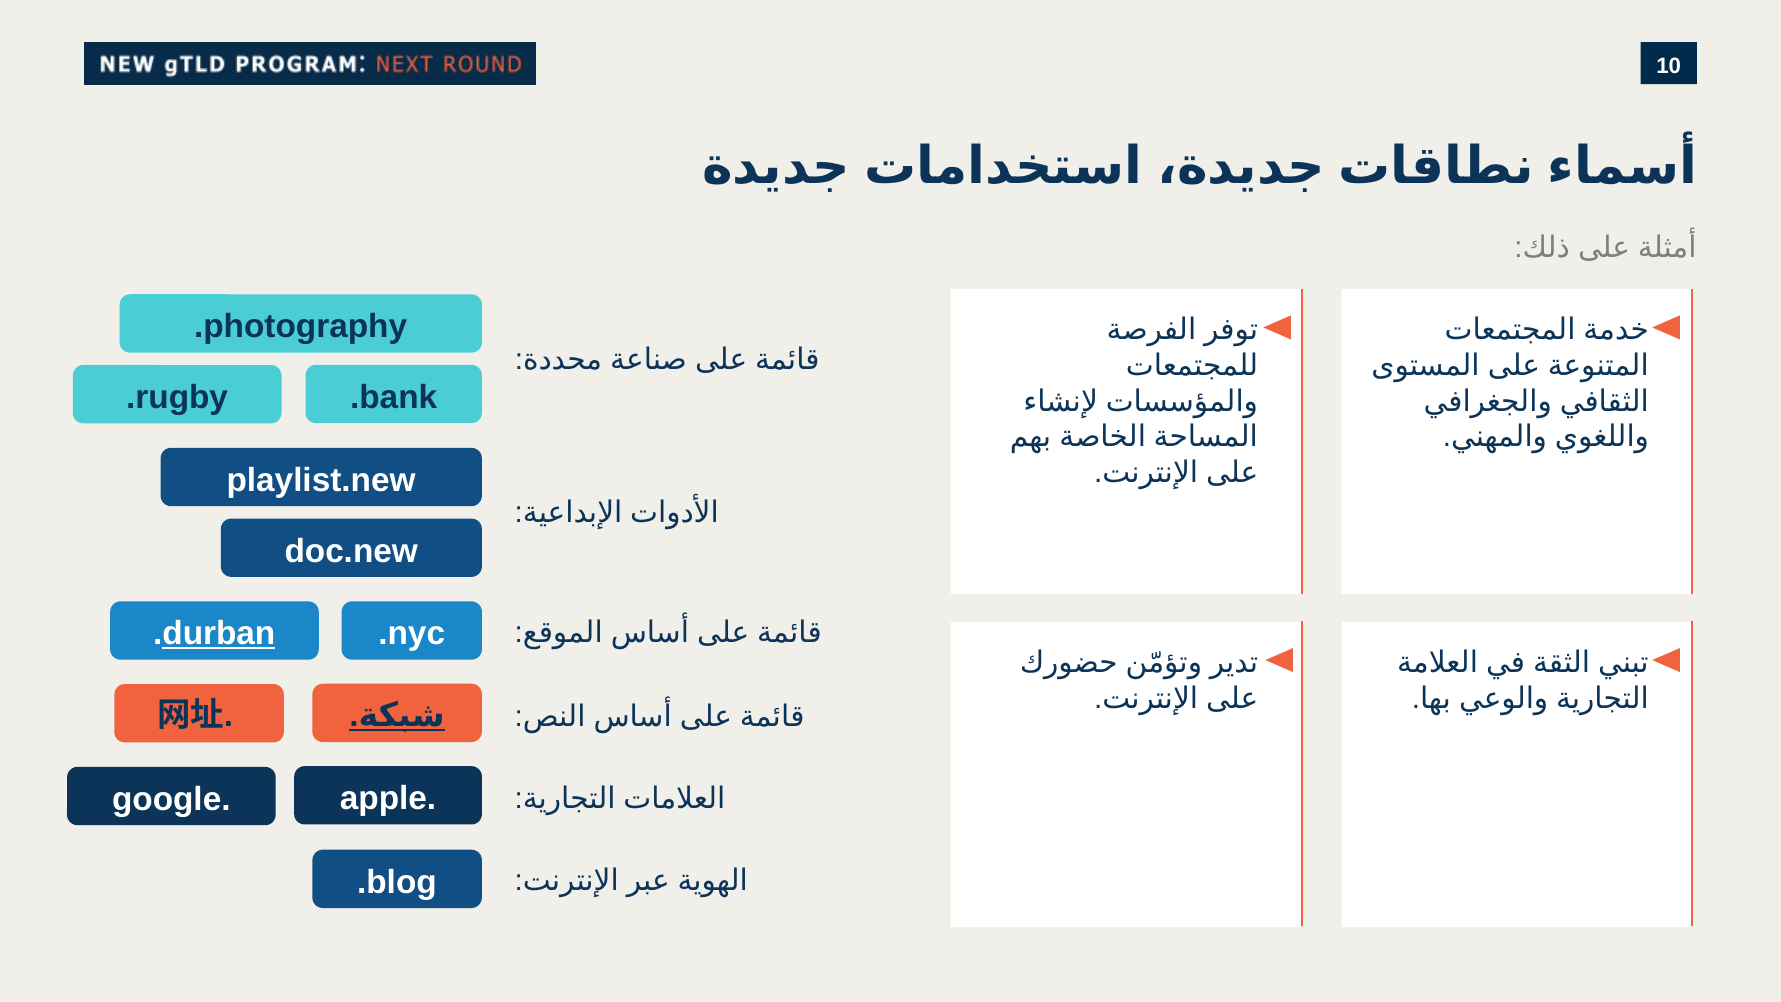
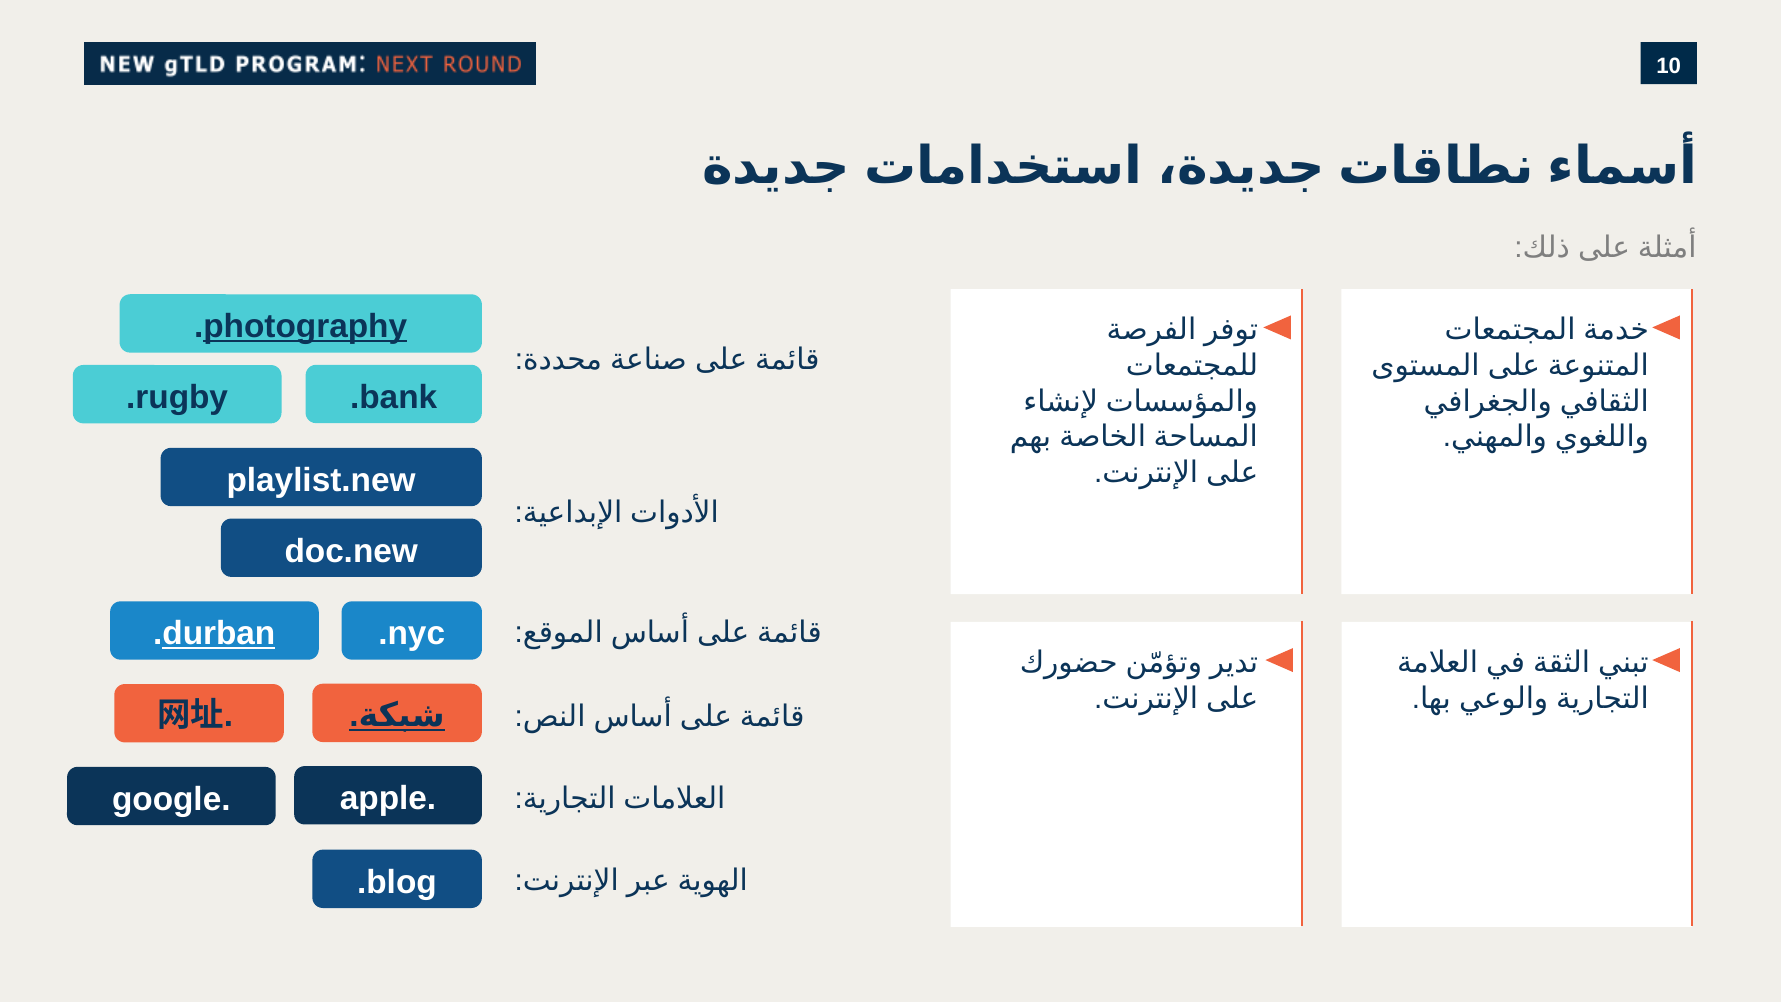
photography underline: none -> present (305, 327)
